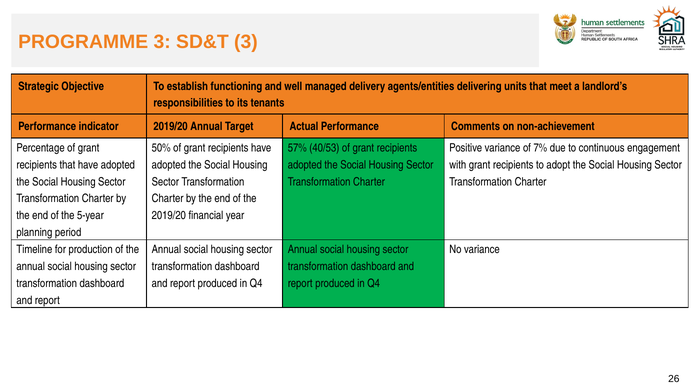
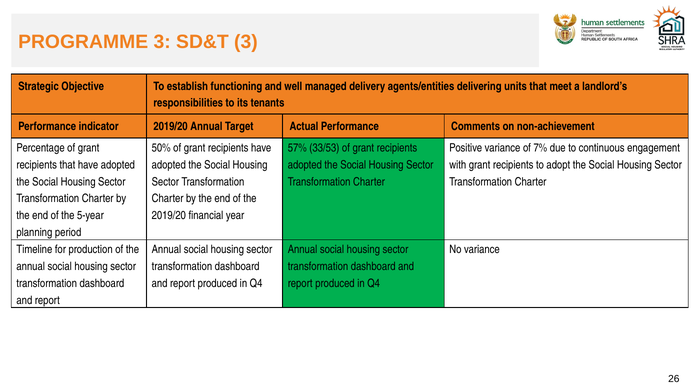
40/53: 40/53 -> 33/53 (324, 148)
